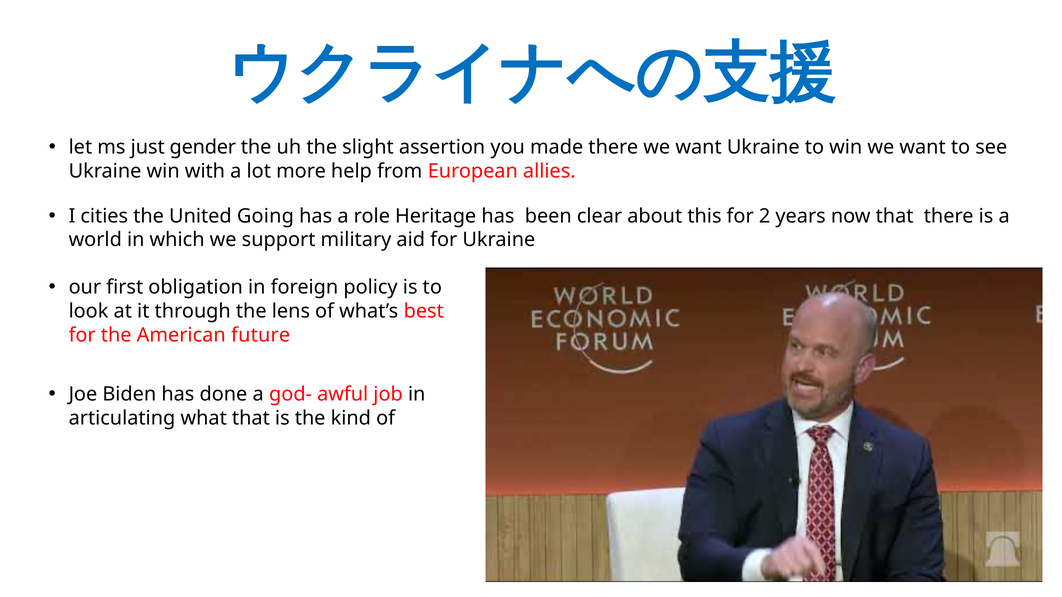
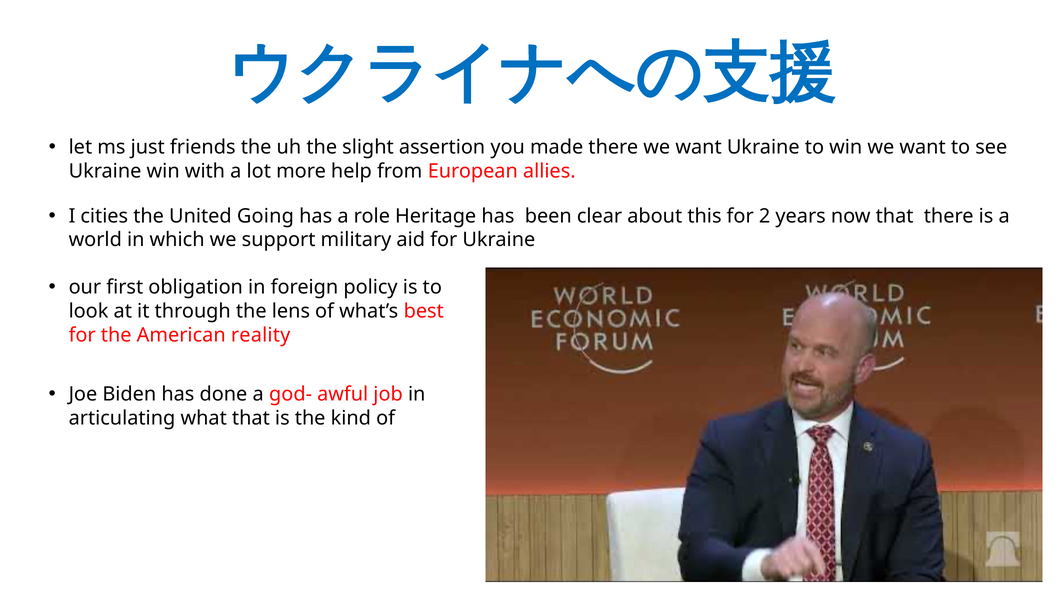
gender: gender -> friends (203, 148)
future: future -> reality (261, 335)
